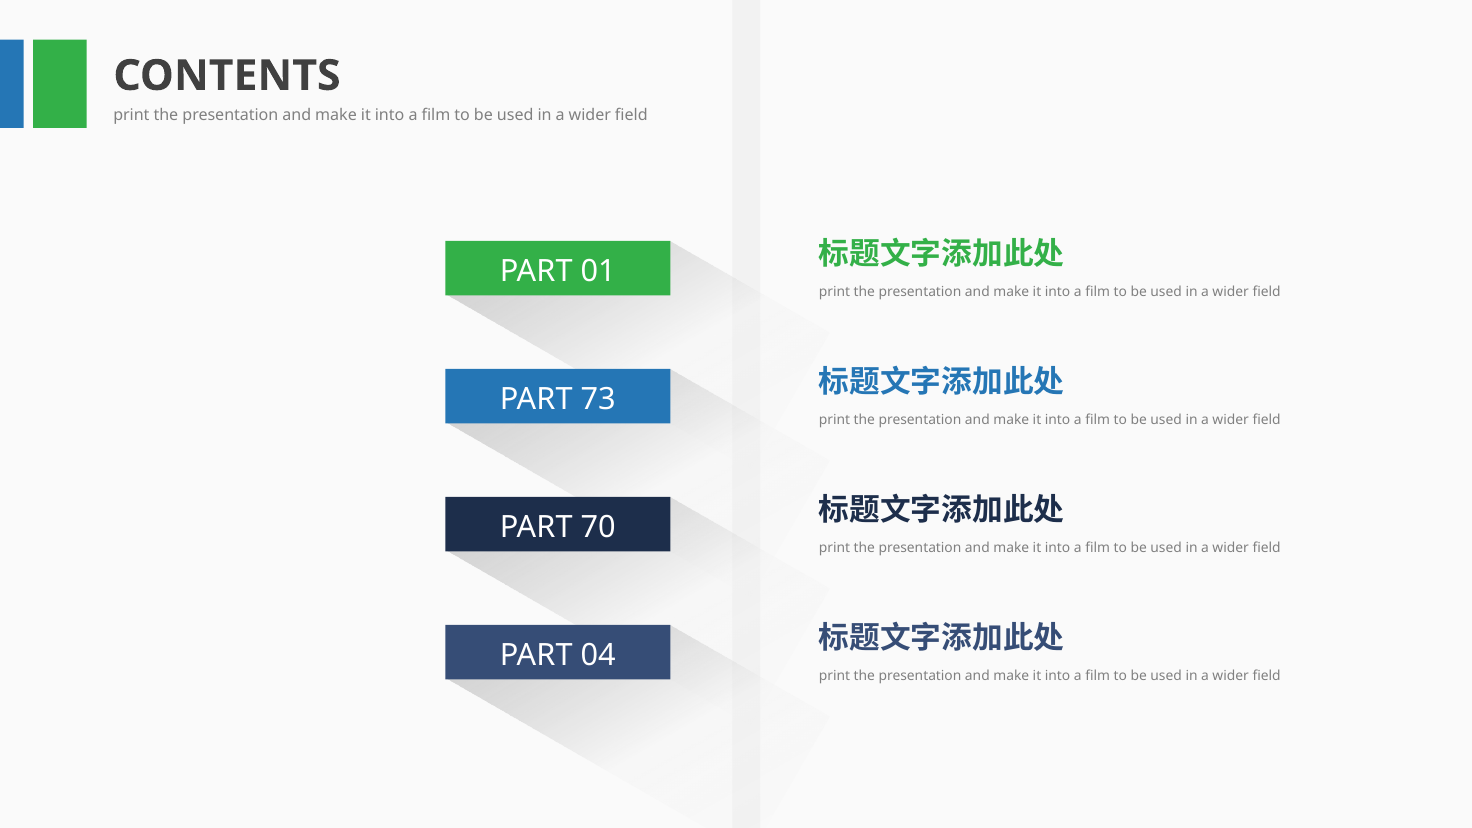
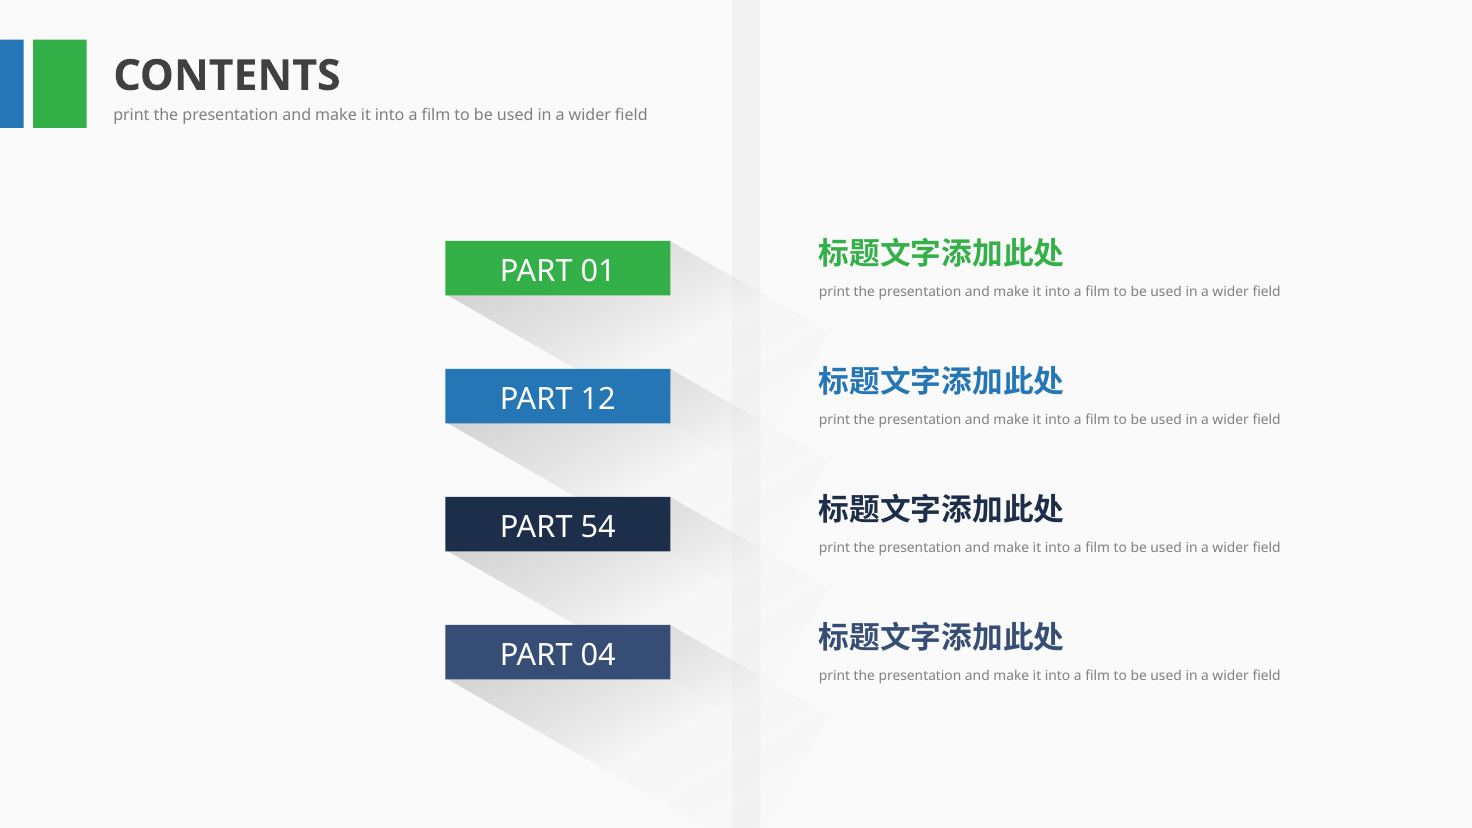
73: 73 -> 12 (598, 399)
70: 70 -> 54 (598, 527)
